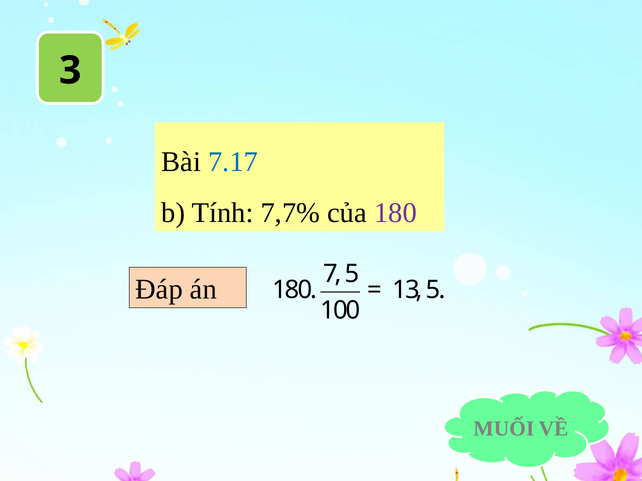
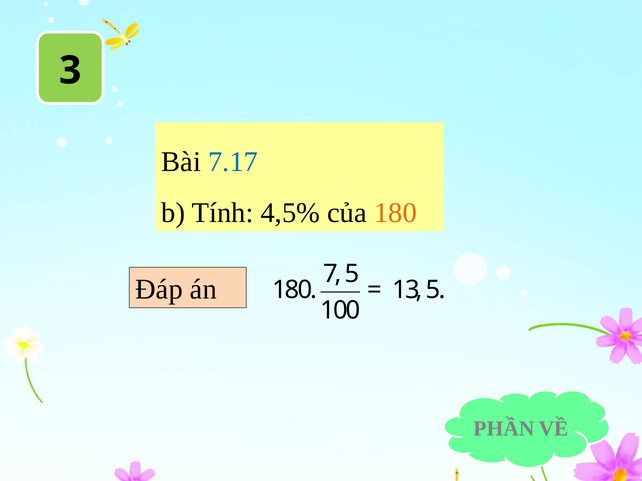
7,7%: 7,7% -> 4,5% (290, 213)
180 colour: purple -> orange (395, 213)
MUỐI: MUỐI -> PHẦN (504, 429)
